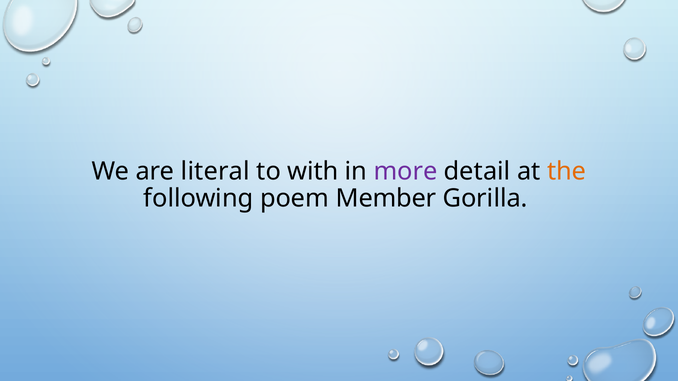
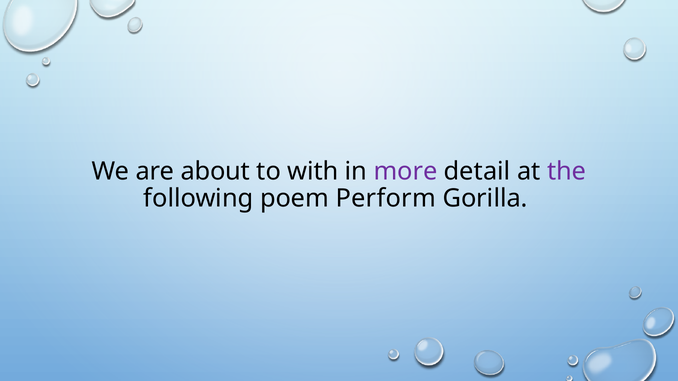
literal: literal -> about (215, 171)
the colour: orange -> purple (567, 171)
Member: Member -> Perform (386, 199)
